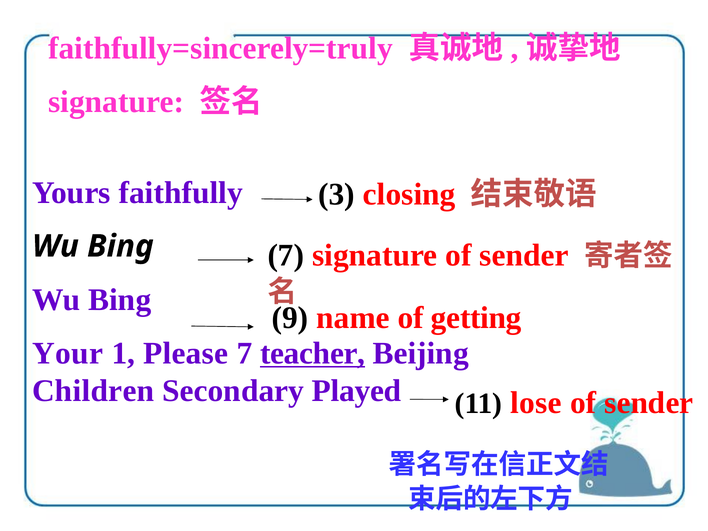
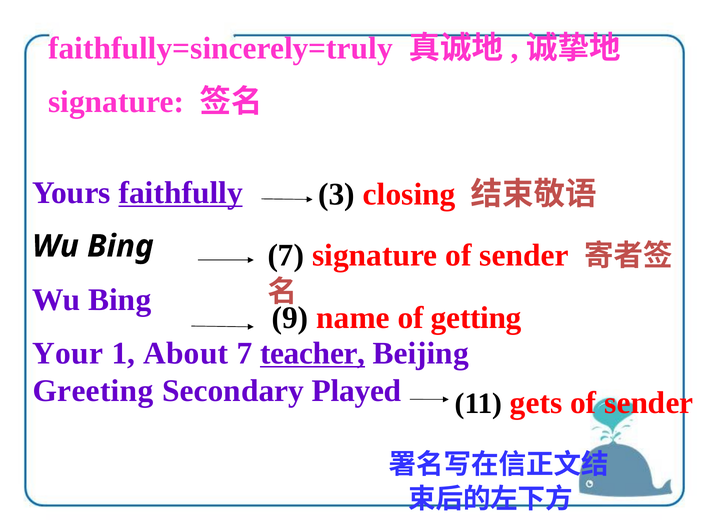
faithfully underline: none -> present (181, 193)
Please: Please -> About (186, 353)
Children: Children -> Greeting (93, 391)
lose: lose -> gets (536, 403)
